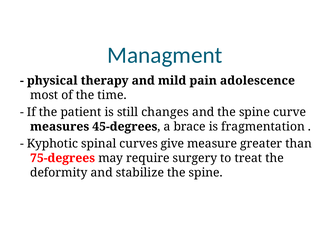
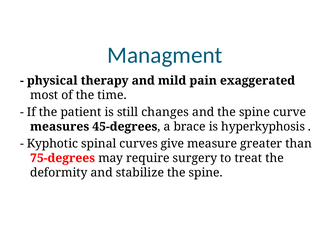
adolescence: adolescence -> exaggerated (258, 81)
fragmentation: fragmentation -> hyperkyphosis (263, 127)
